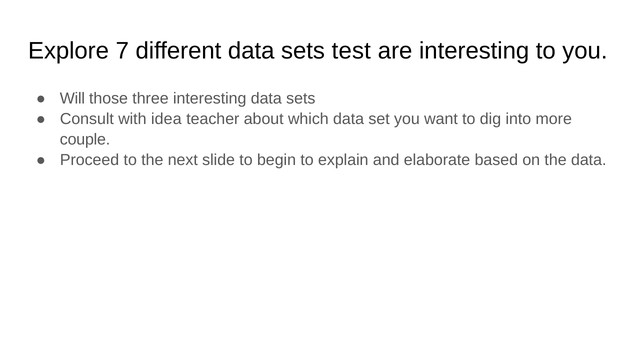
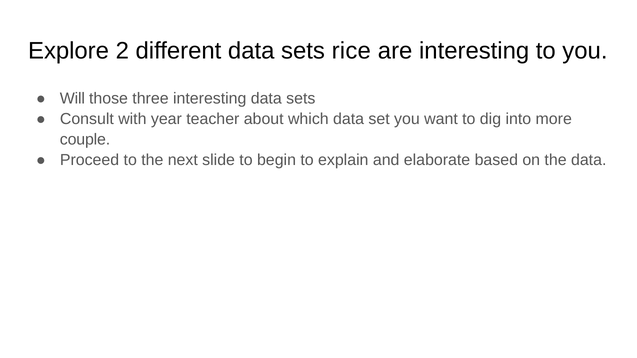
7: 7 -> 2 (122, 51)
test: test -> rice (351, 51)
idea: idea -> year (166, 119)
